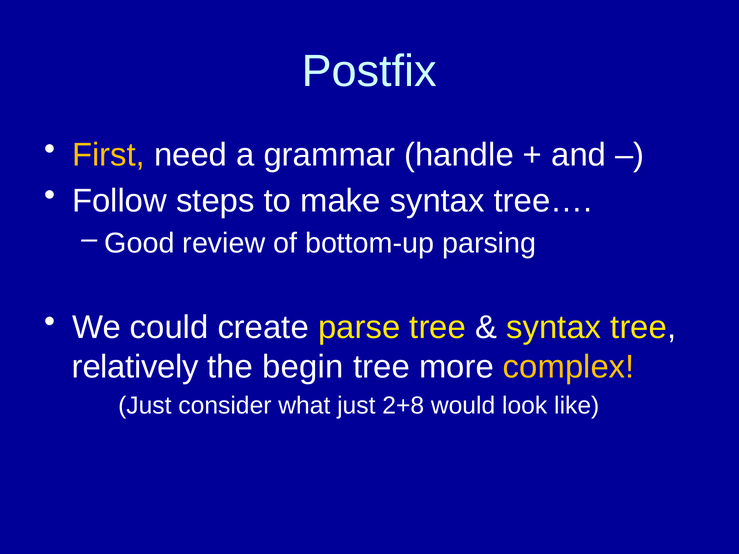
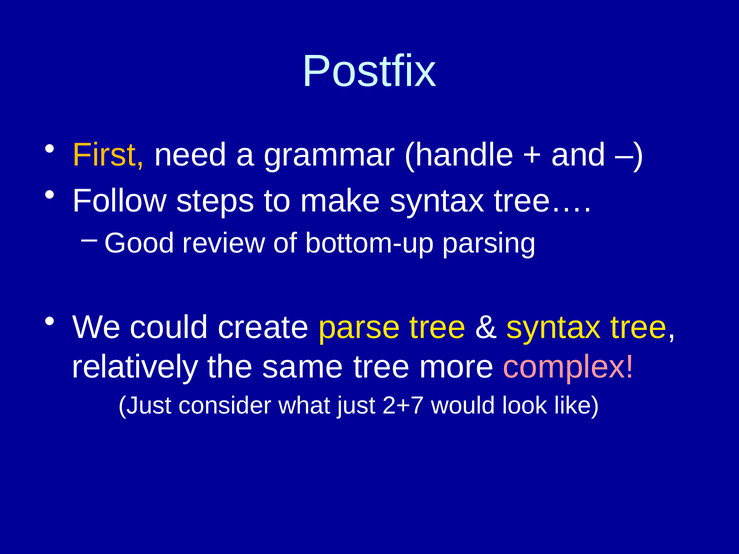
begin: begin -> same (303, 367)
complex colour: yellow -> pink (569, 367)
2+8: 2+8 -> 2+7 (403, 406)
